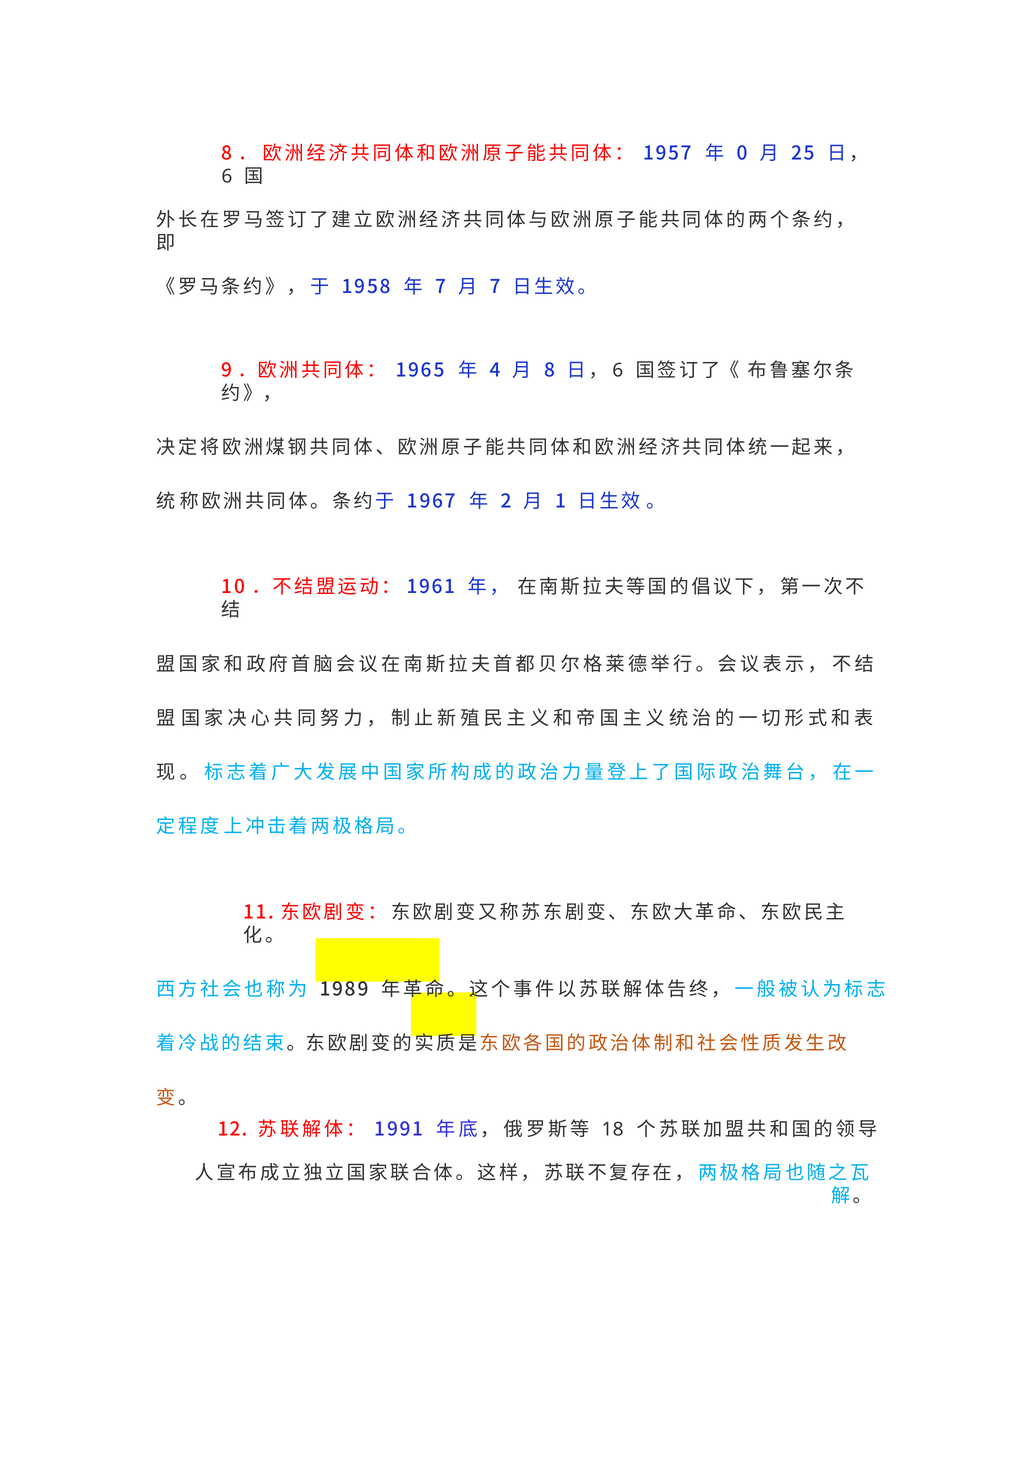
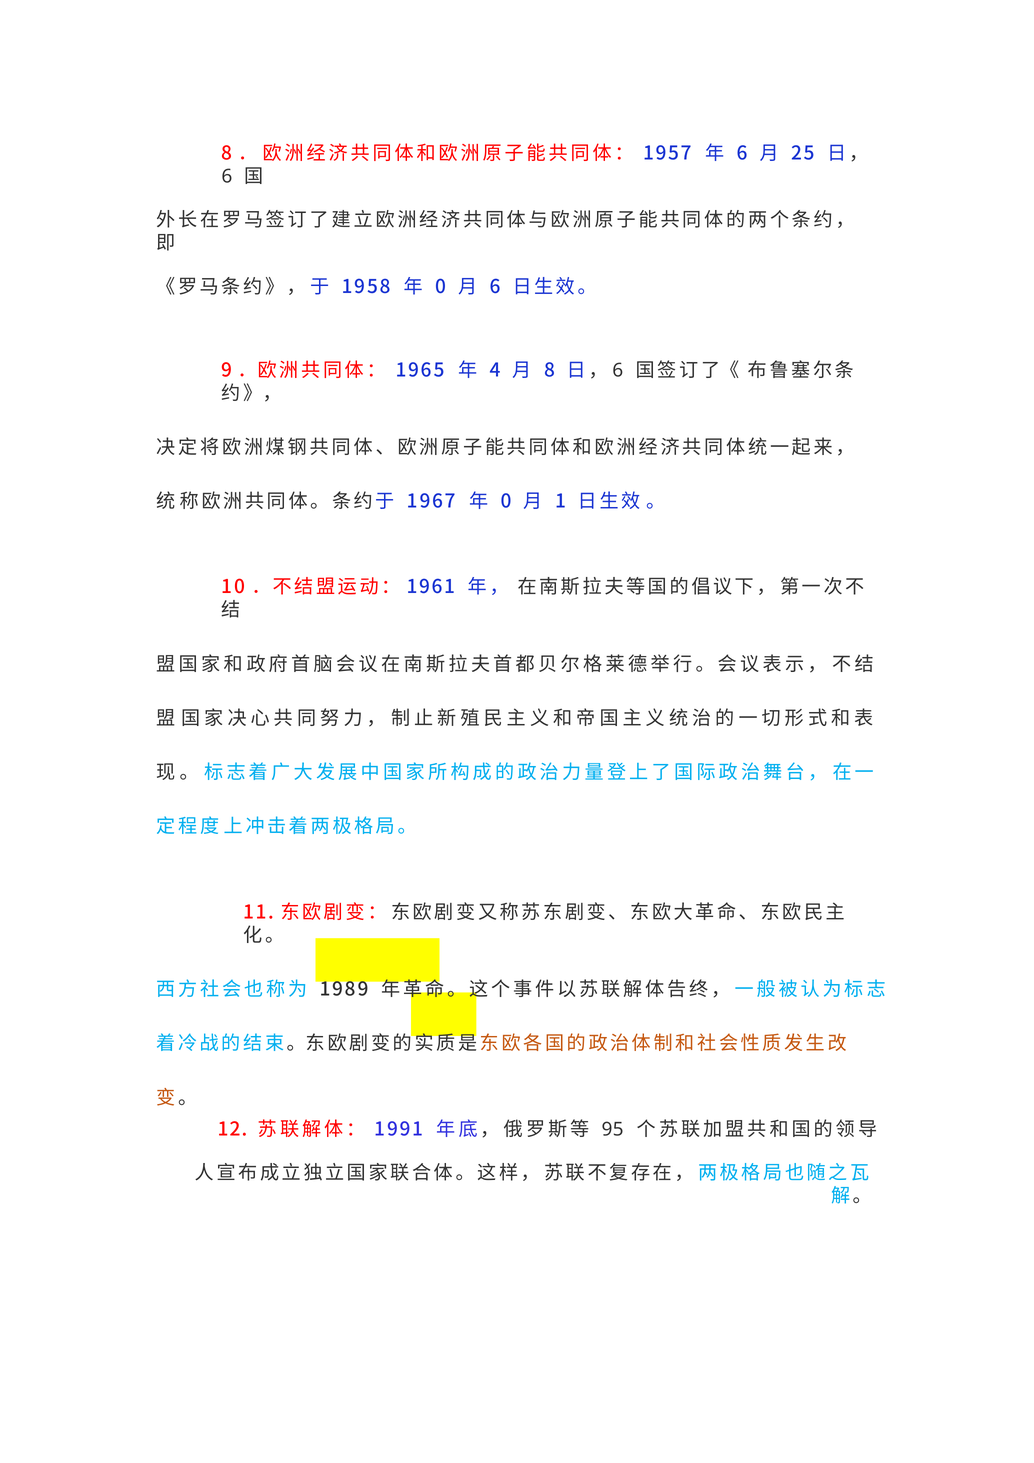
0: 0 -> 6 (742, 153)
7: 7 -> 0 (441, 287)
7: 7 -> 6 (495, 287)
2: 2 -> 0 (506, 502)
18: 18 -> 95 (613, 1129)
